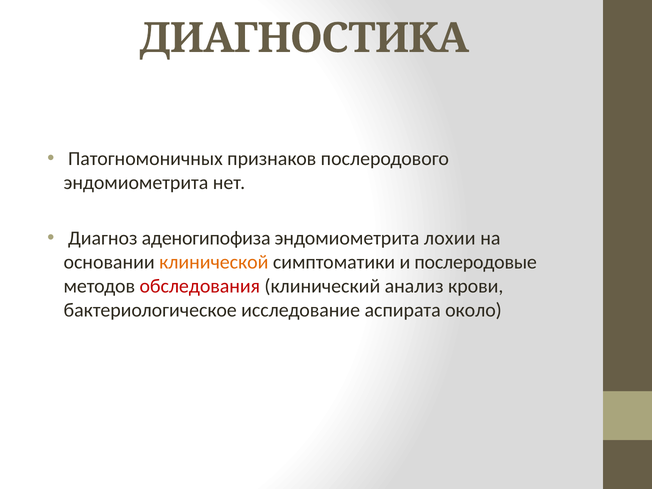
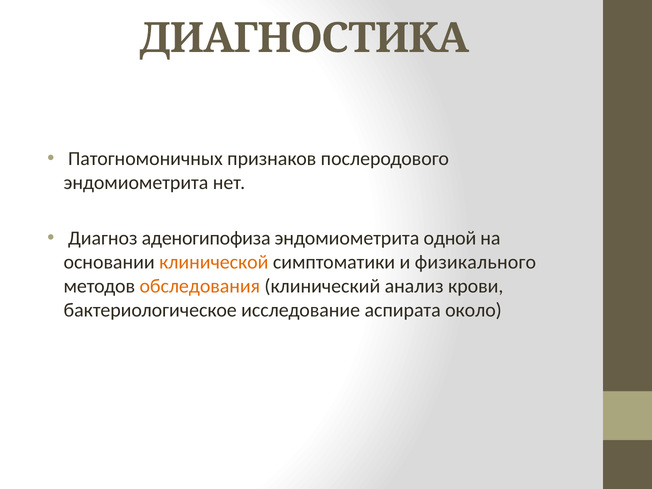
лохии: лохии -> одной (450, 238)
послеродовые: послеродовые -> физикального (475, 262)
обследования colour: red -> orange (200, 286)
